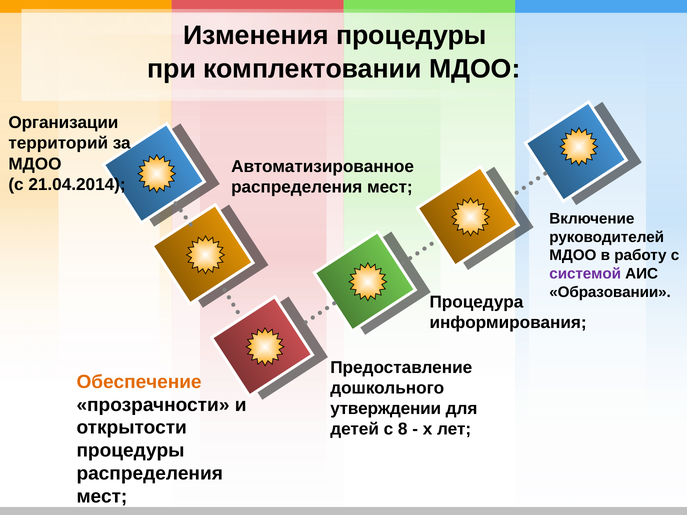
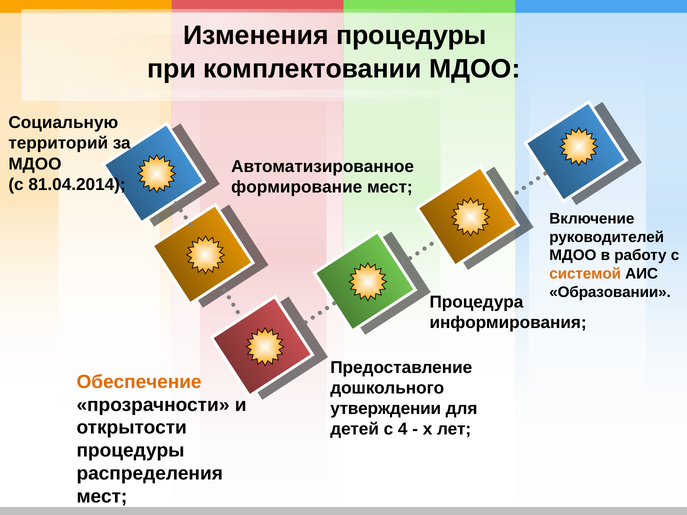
Организации: Организации -> Социальную (63, 123)
21.04.2014: 21.04.2014 -> 81.04.2014 (77, 185)
распределения: распределения -> формирование (297, 187)
системой colour: purple -> orange (585, 274)
8: 8 -> 4 (403, 429)
